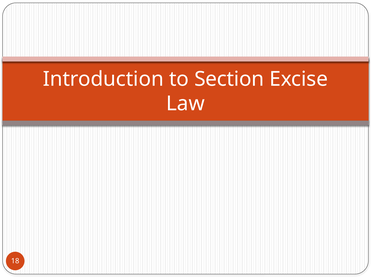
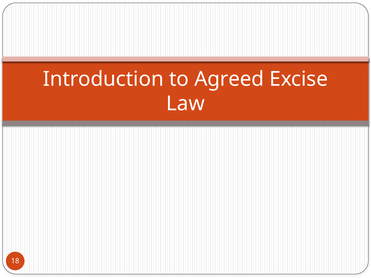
Section: Section -> Agreed (229, 79)
